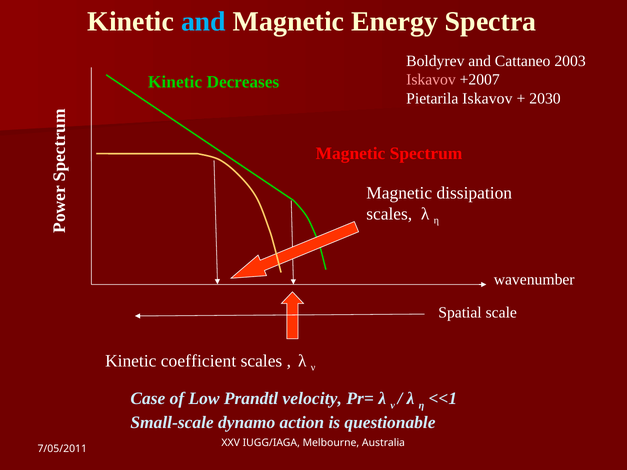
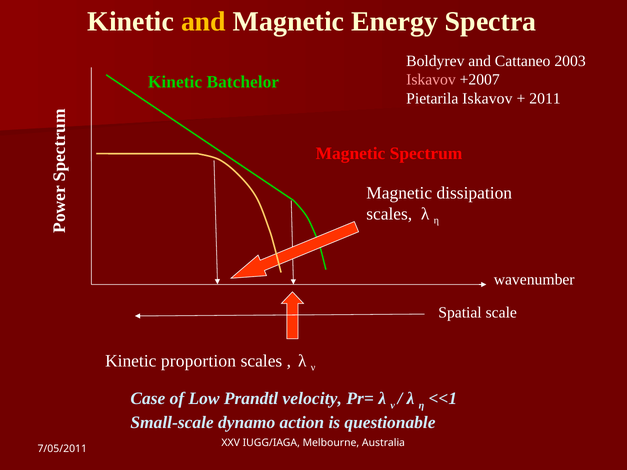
and colour: light blue -> yellow (203, 22)
Decreases: Decreases -> Batchelor (243, 82)
2030: 2030 -> 2011 (545, 99)
coefficient: coefficient -> proportion (198, 361)
